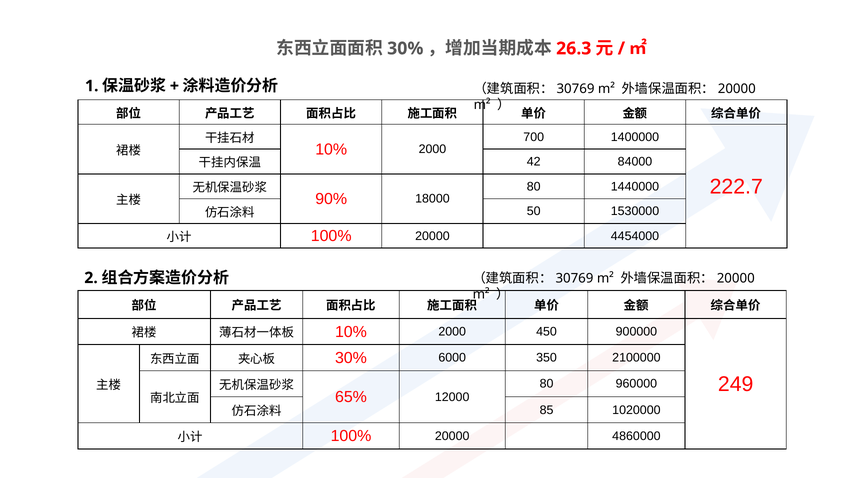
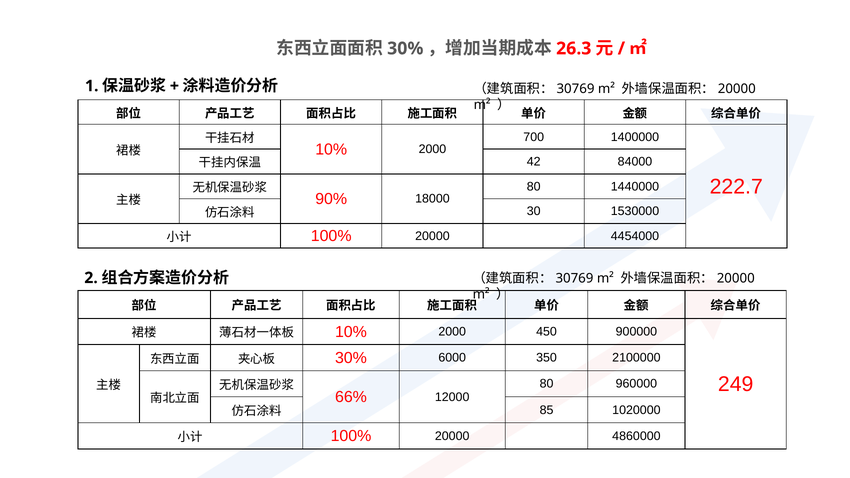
50: 50 -> 30 (534, 211)
65%: 65% -> 66% (351, 397)
